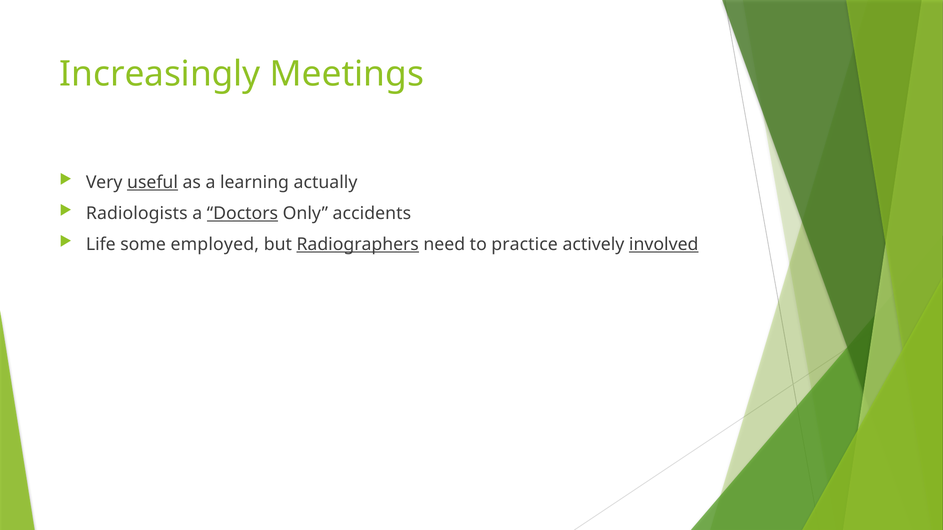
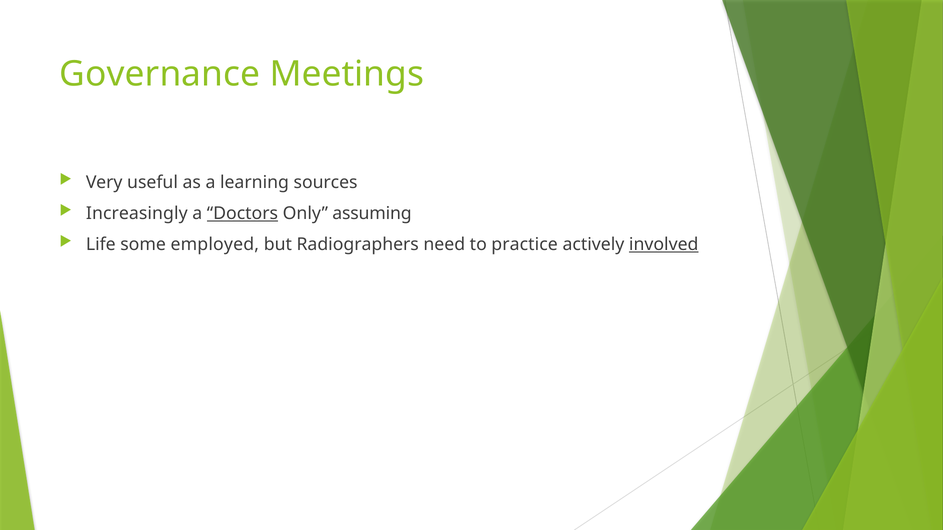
Increasingly: Increasingly -> Governance (160, 74)
useful underline: present -> none (153, 183)
actually: actually -> sources (326, 183)
Radiologists: Radiologists -> Increasingly (137, 214)
accidents: accidents -> assuming (372, 214)
Radiographers underline: present -> none (358, 245)
